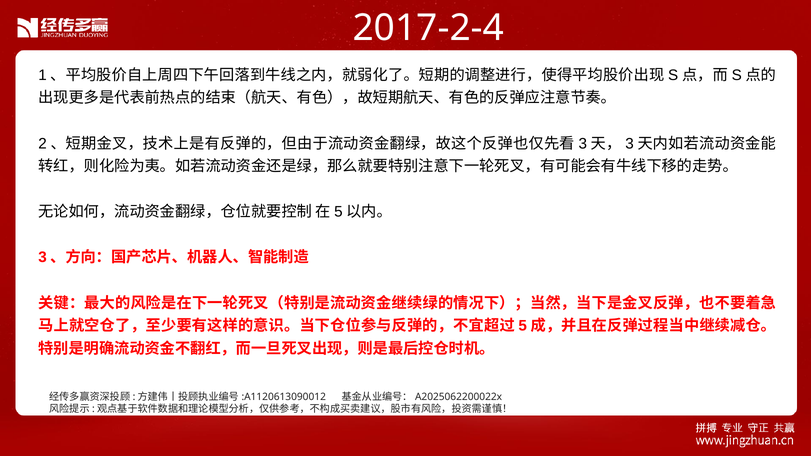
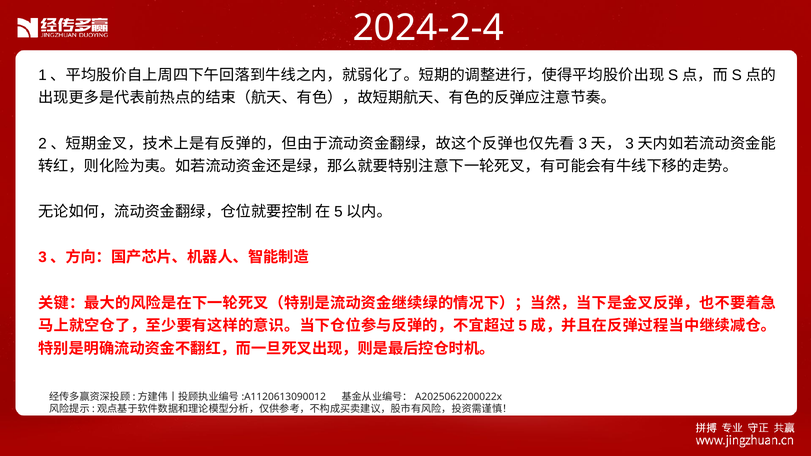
2017-2-4: 2017-2-4 -> 2024-2-4 (428, 28)
